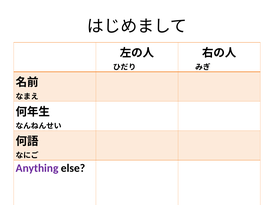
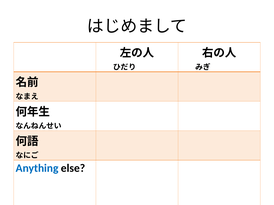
Anything colour: purple -> blue (37, 169)
